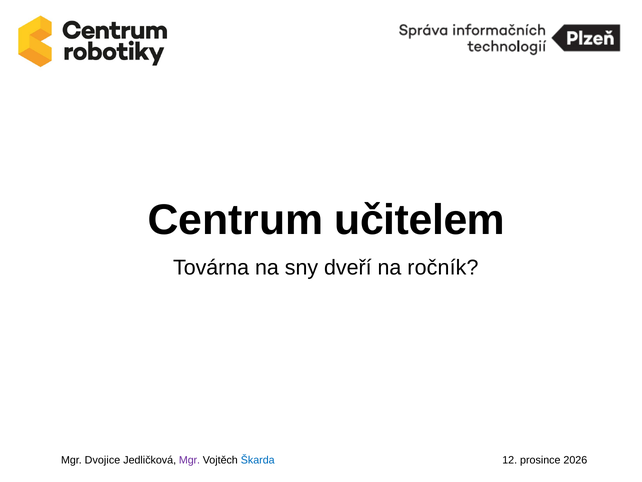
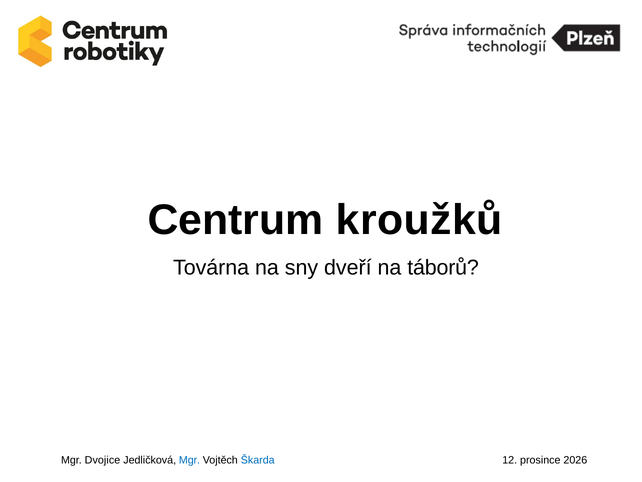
učitelem: učitelem -> kroužků (419, 220)
ročník: ročník -> táborů (443, 268)
Mgr colour: purple -> blue (189, 460)
